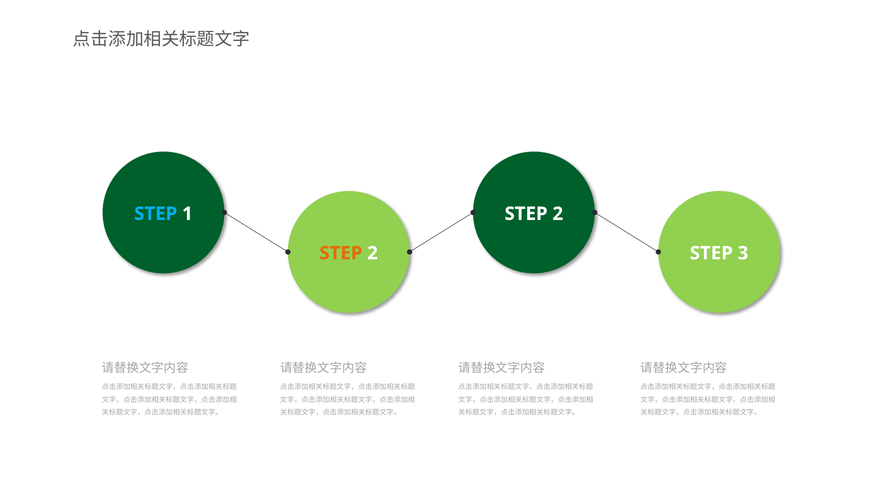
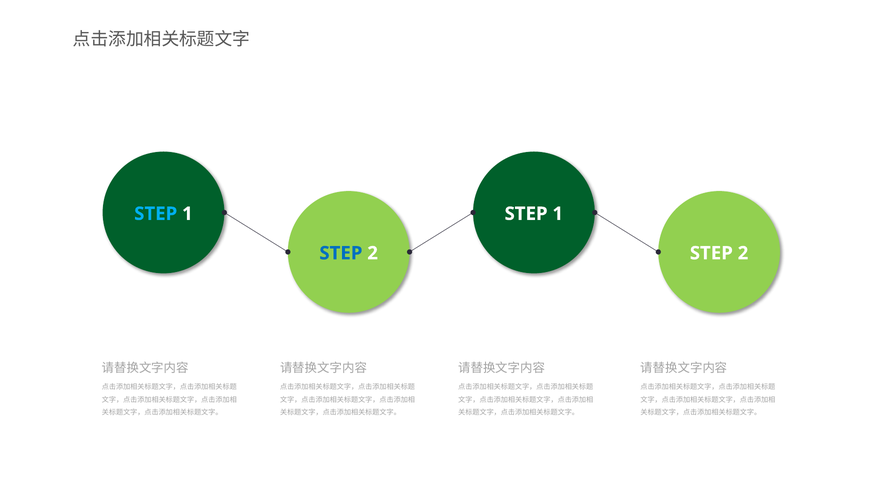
2: 2 -> 1 (558, 214)
STEP colour: orange -> blue (341, 253)
3: 3 -> 2 (743, 253)
